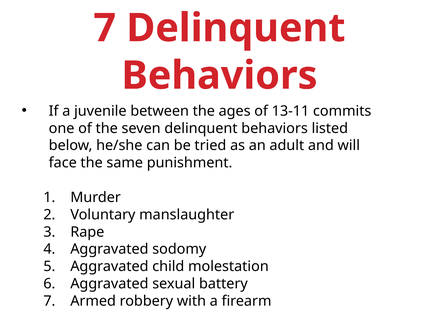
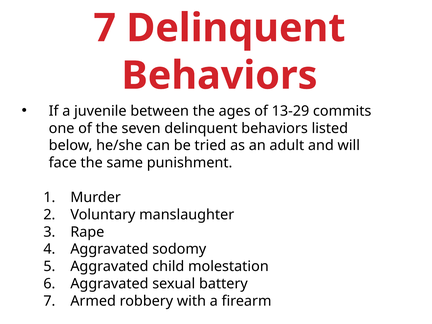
13-11: 13-11 -> 13-29 (290, 111)
